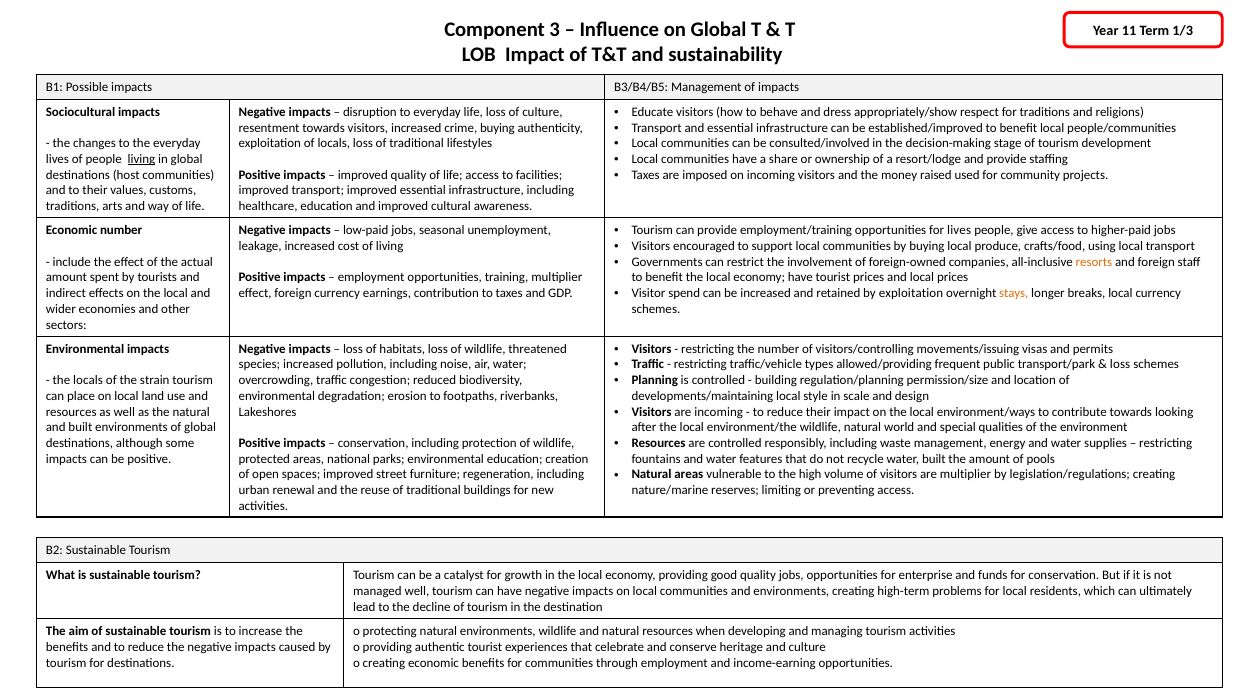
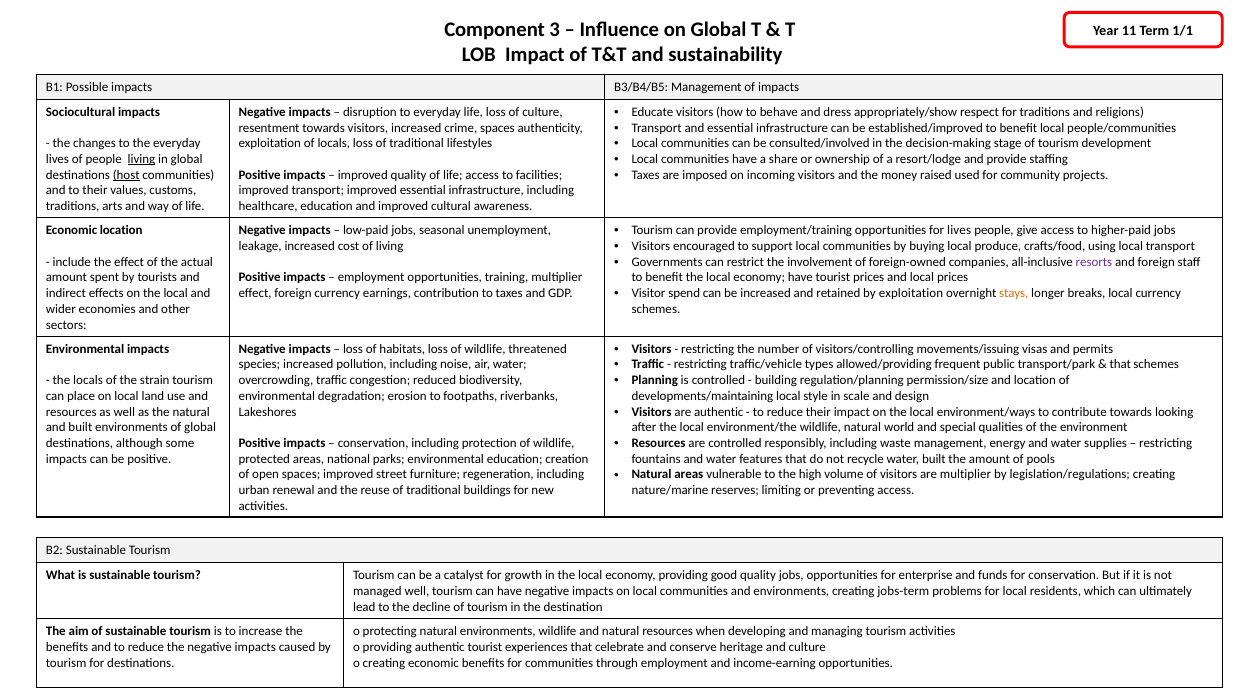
1/3: 1/3 -> 1/1 (1183, 31)
crime buying: buying -> spaces (497, 128)
host underline: none -> present (126, 175)
Economic number: number -> location (121, 231)
resorts colour: orange -> purple (1094, 262)
loss: loss -> that (1120, 365)
are incoming: incoming -> authentic (719, 412)
high-term: high-term -> jobs-term (903, 591)
